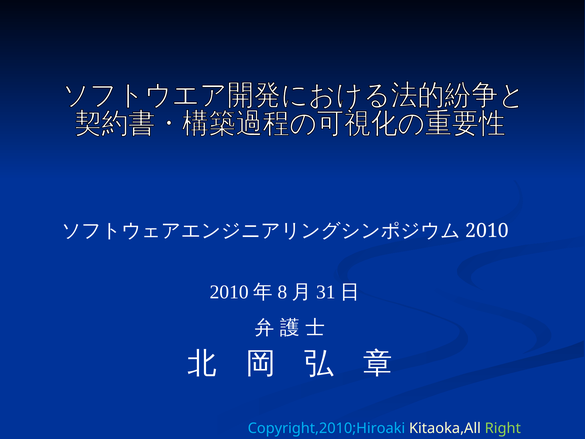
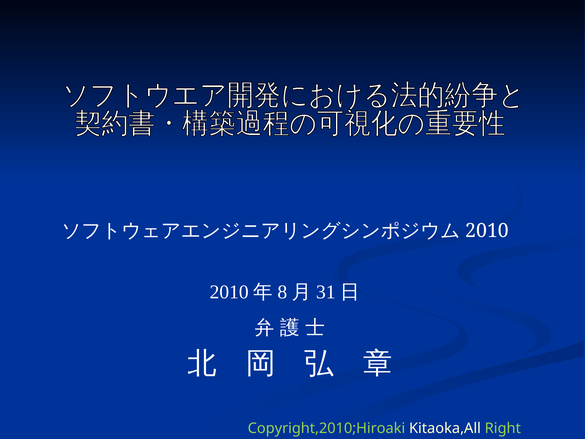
Copyright,2010;Hiroaki colour: light blue -> light green (326, 428)
